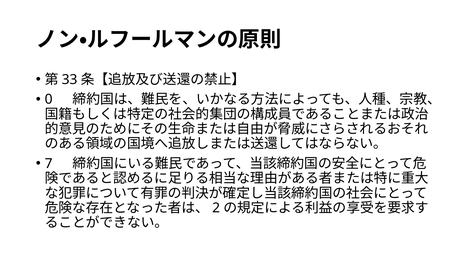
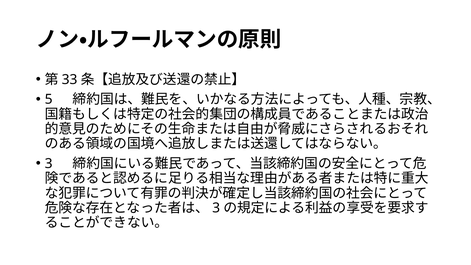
0: 0 -> 5 (49, 99)
7: 7 -> 3 (49, 163)
2: 2 -> 3 (216, 208)
